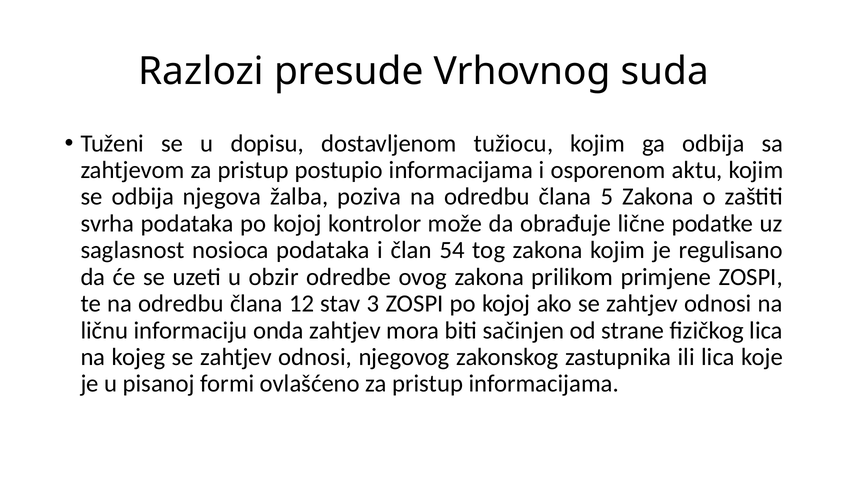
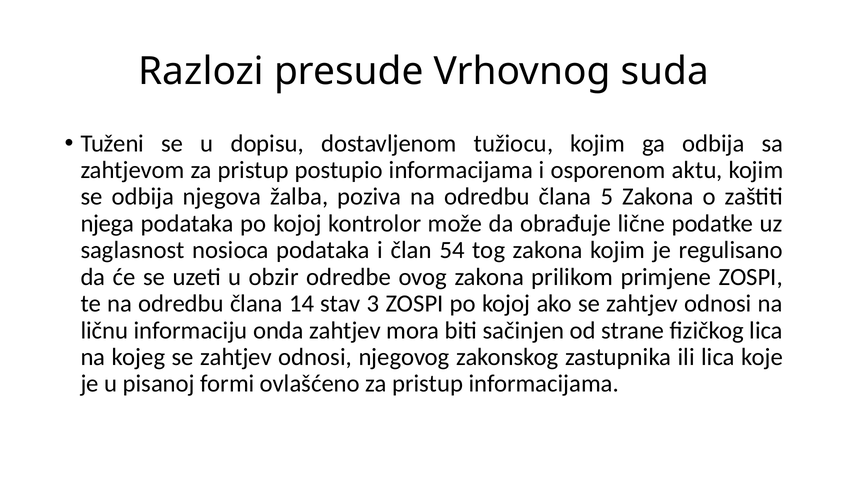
svrha: svrha -> njega (107, 224)
12: 12 -> 14 (302, 304)
